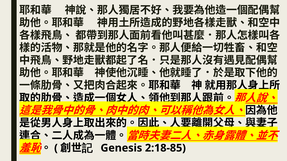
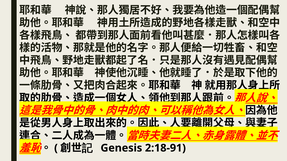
2:18-85: 2:18-85 -> 2:18-91 (165, 148)
